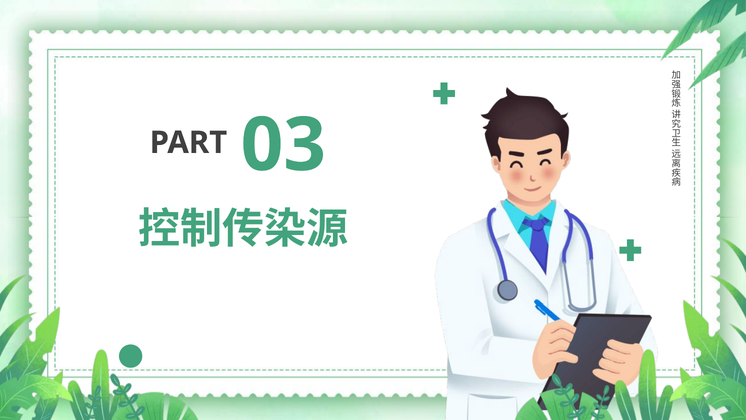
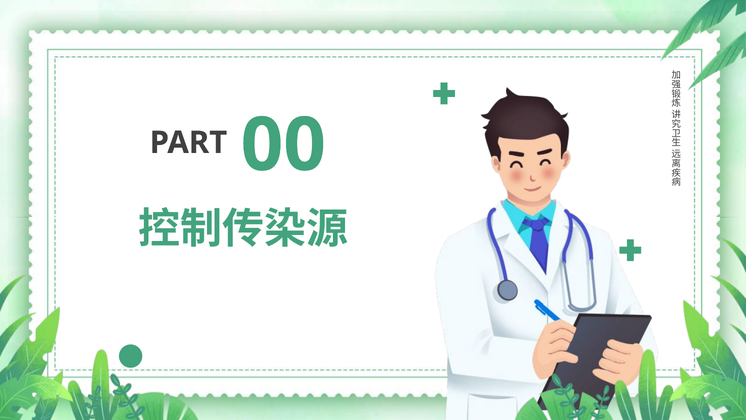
03: 03 -> 00 (283, 145)
